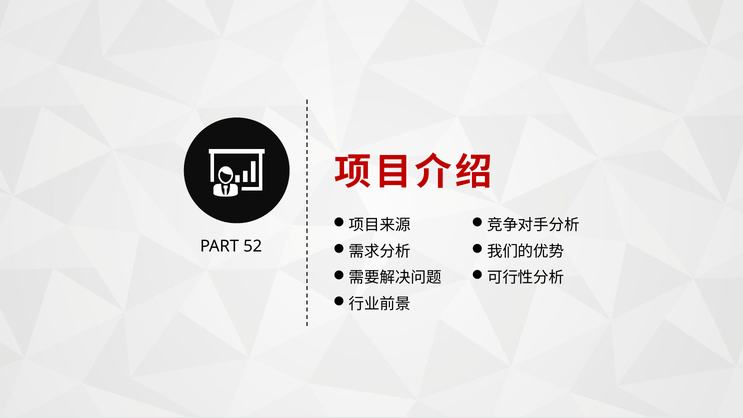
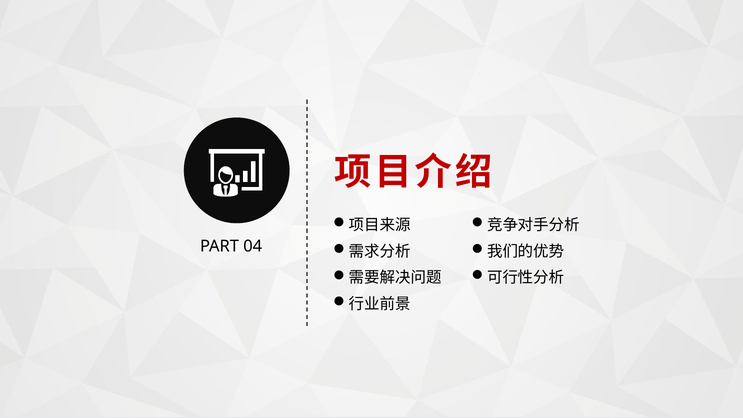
52: 52 -> 04 (253, 246)
